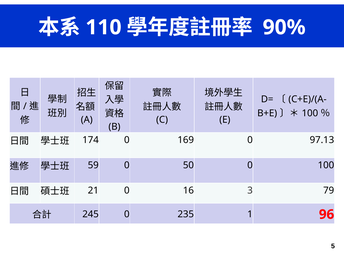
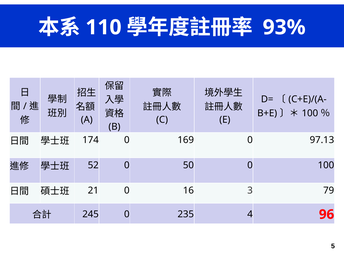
90%: 90% -> 93% (284, 27)
59: 59 -> 52 (93, 165)
1: 1 -> 4 (250, 214)
